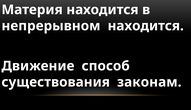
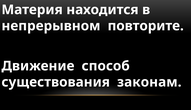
непрерывном находится: находится -> повторите (146, 26)
